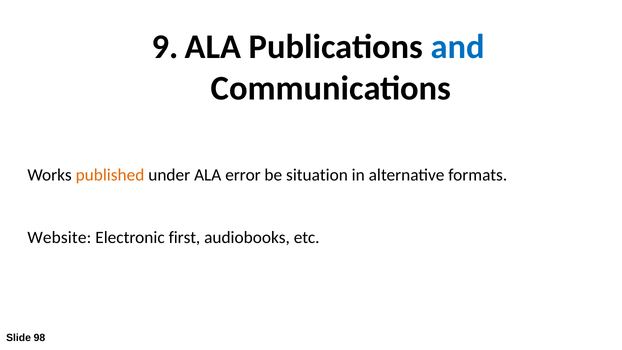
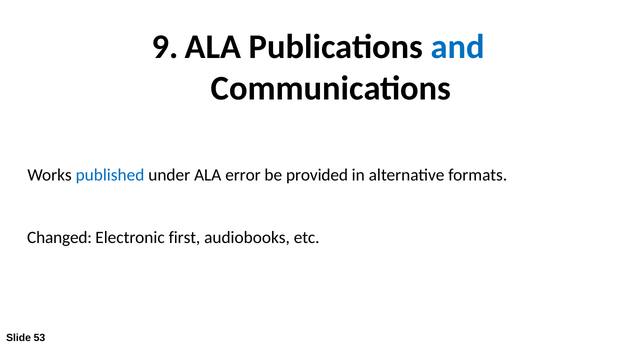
published colour: orange -> blue (110, 175)
situation: situation -> provided (317, 175)
Website: Website -> Changed (60, 237)
98: 98 -> 53 (39, 338)
